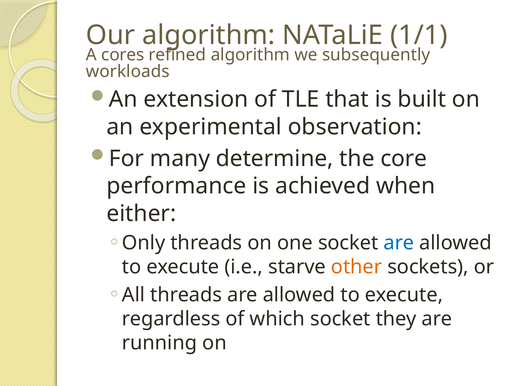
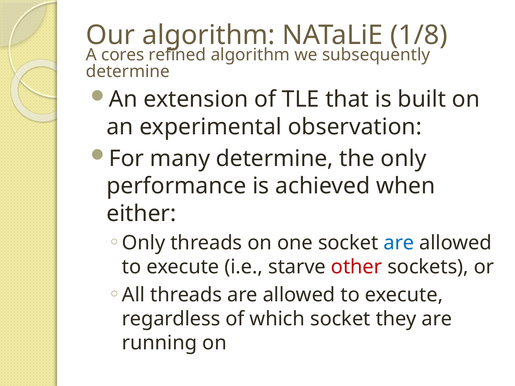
1/1: 1/1 -> 1/8 (419, 35)
workloads: workloads -> determine (128, 72)
the core: core -> only (404, 159)
other colour: orange -> red (357, 267)
